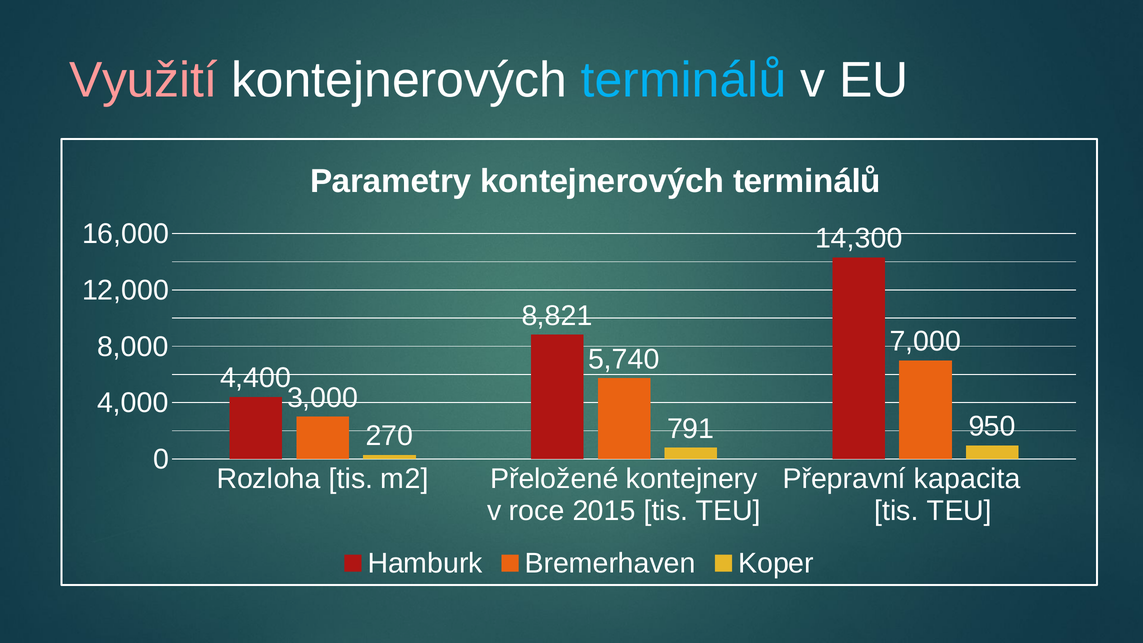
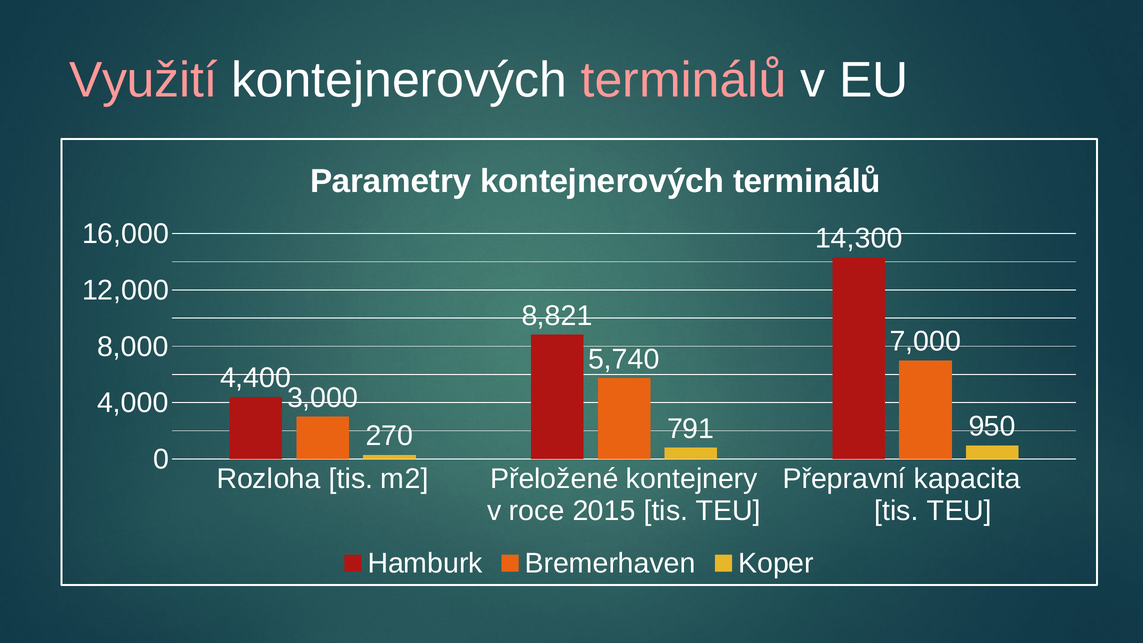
terminálů colour: light blue -> pink (684, 80)
